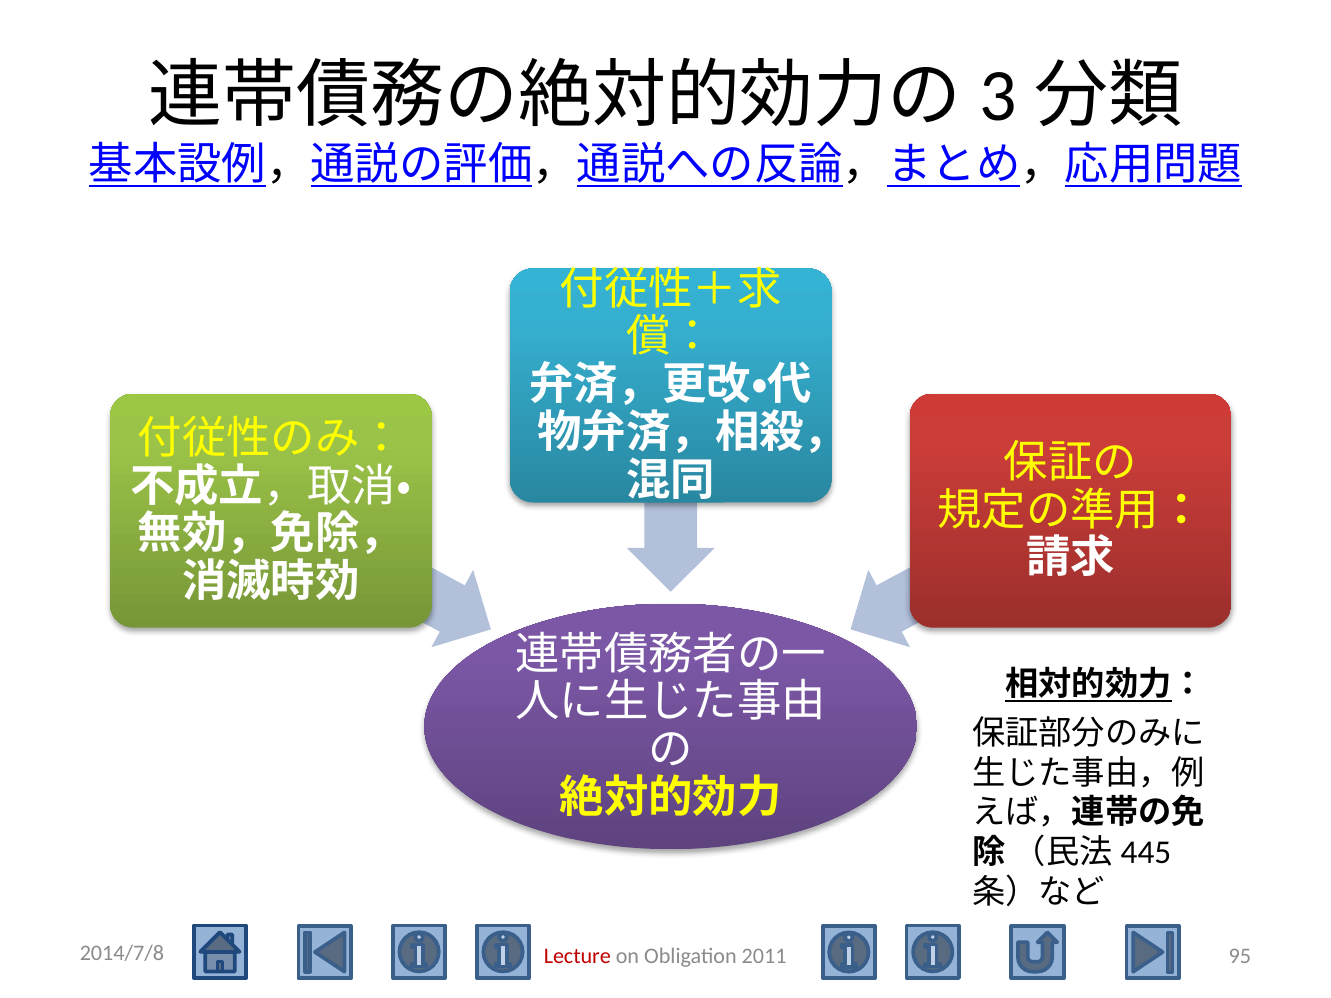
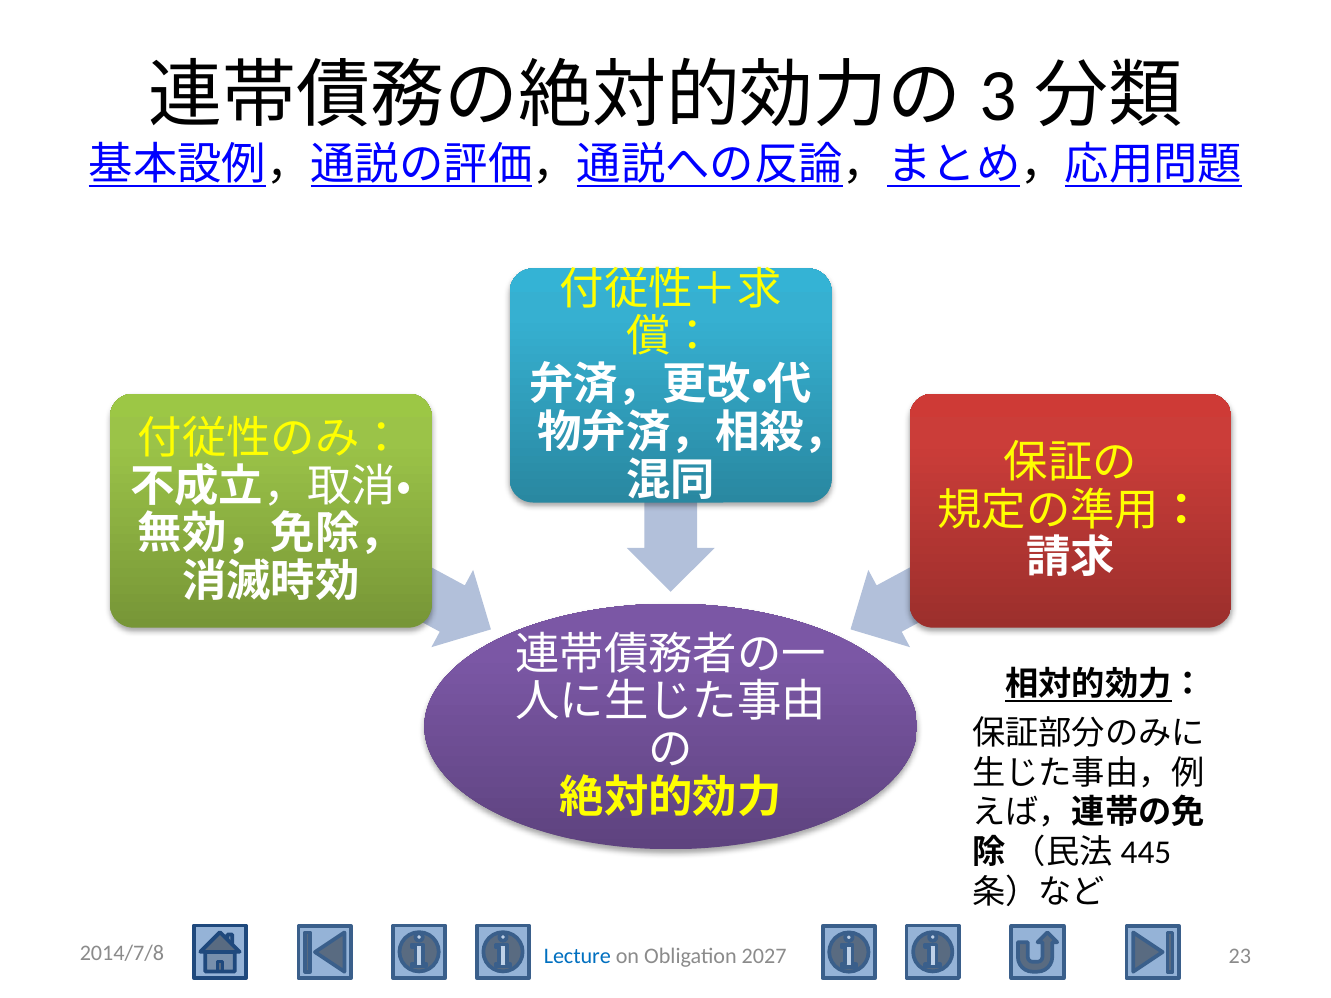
95: 95 -> 23 (1240, 956)
Lecture colour: red -> blue (577, 957)
2011: 2011 -> 2027 (764, 957)
